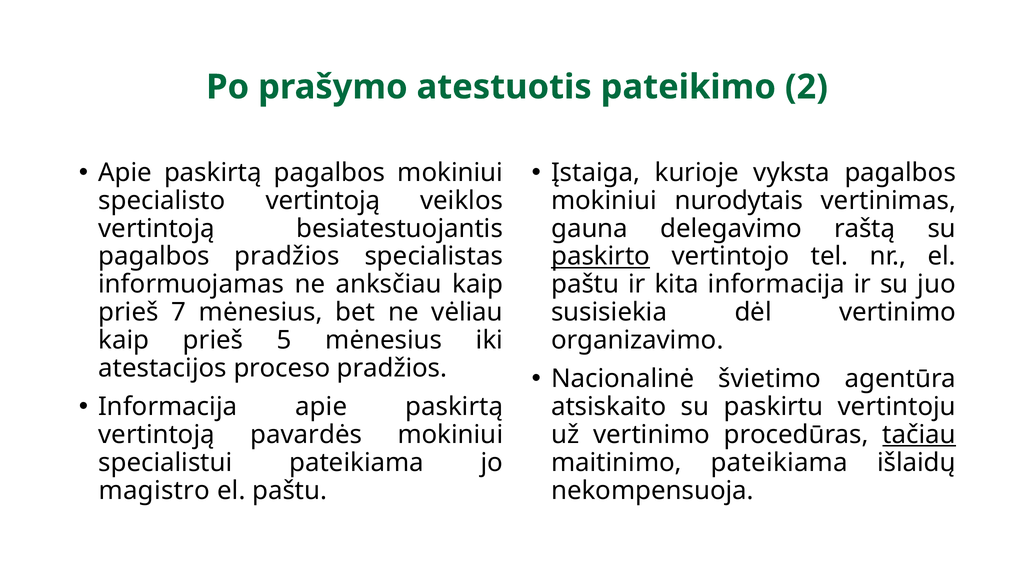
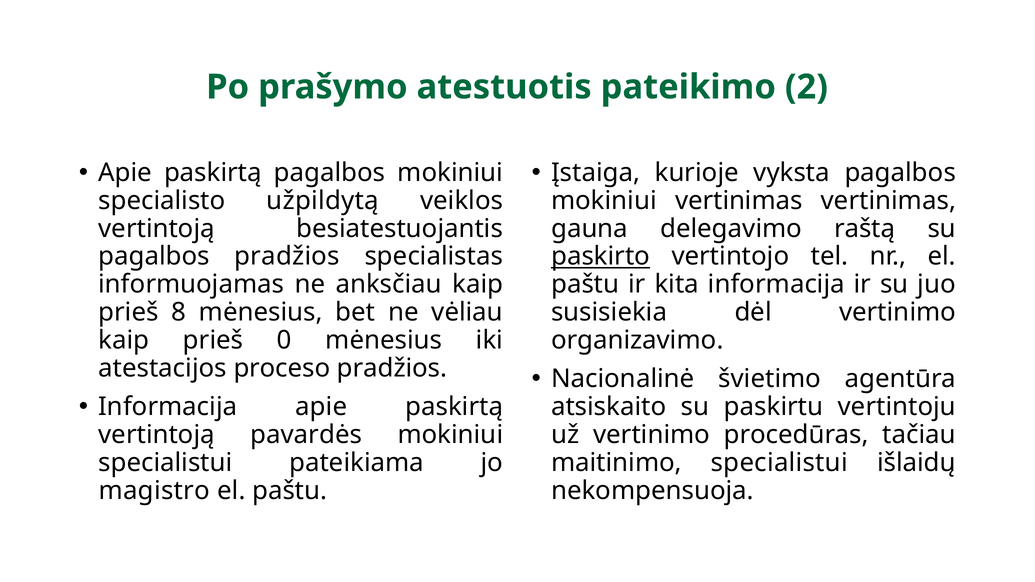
specialisto vertintoją: vertintoją -> užpildytą (323, 201)
mokiniui nurodytais: nurodytais -> vertinimas (739, 201)
7: 7 -> 8 (179, 312)
5: 5 -> 0 (284, 340)
tačiau underline: present -> none (919, 435)
maitinimo pateikiama: pateikiama -> specialistui (779, 463)
